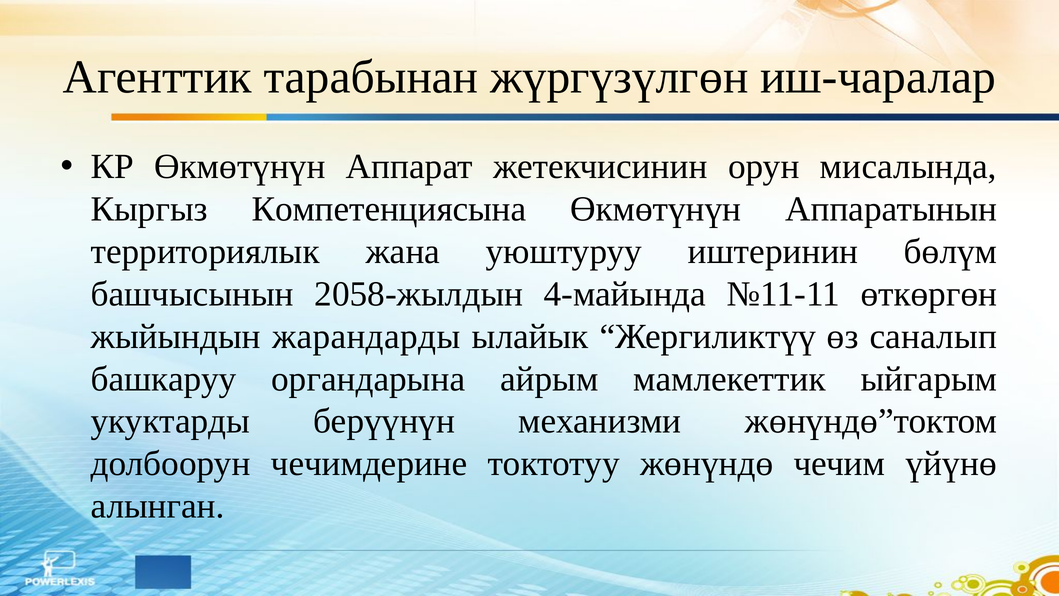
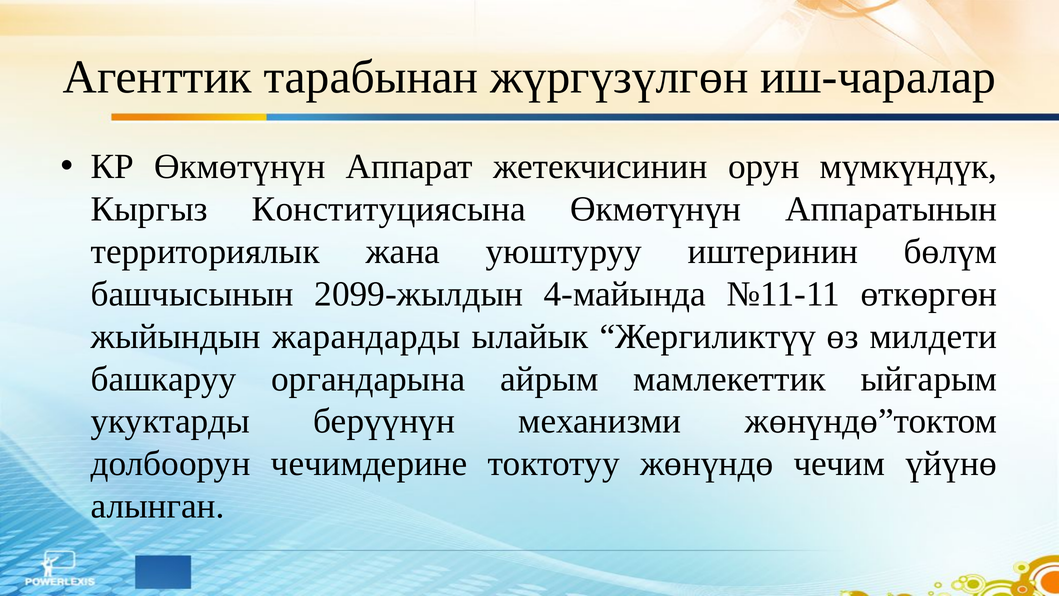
мисалында: мисалында -> мүмкүндүк (908, 167)
Компетенциясына: Компетенциясына -> Конституциясына (389, 209)
2058-жылдын: 2058-жылдын -> 2099-жылдын (419, 294)
саналып: саналып -> милдети (933, 336)
